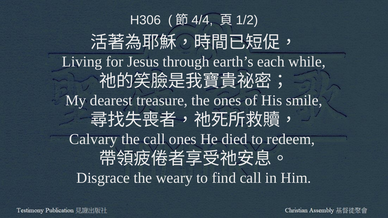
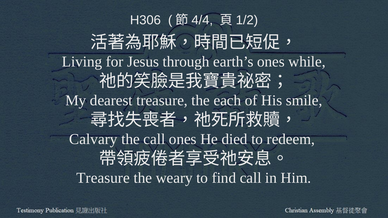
earth’s each: each -> ones (271, 62)
the ones: ones -> each (227, 101)
Disgrace: Disgrace -> Treasure (103, 178)
